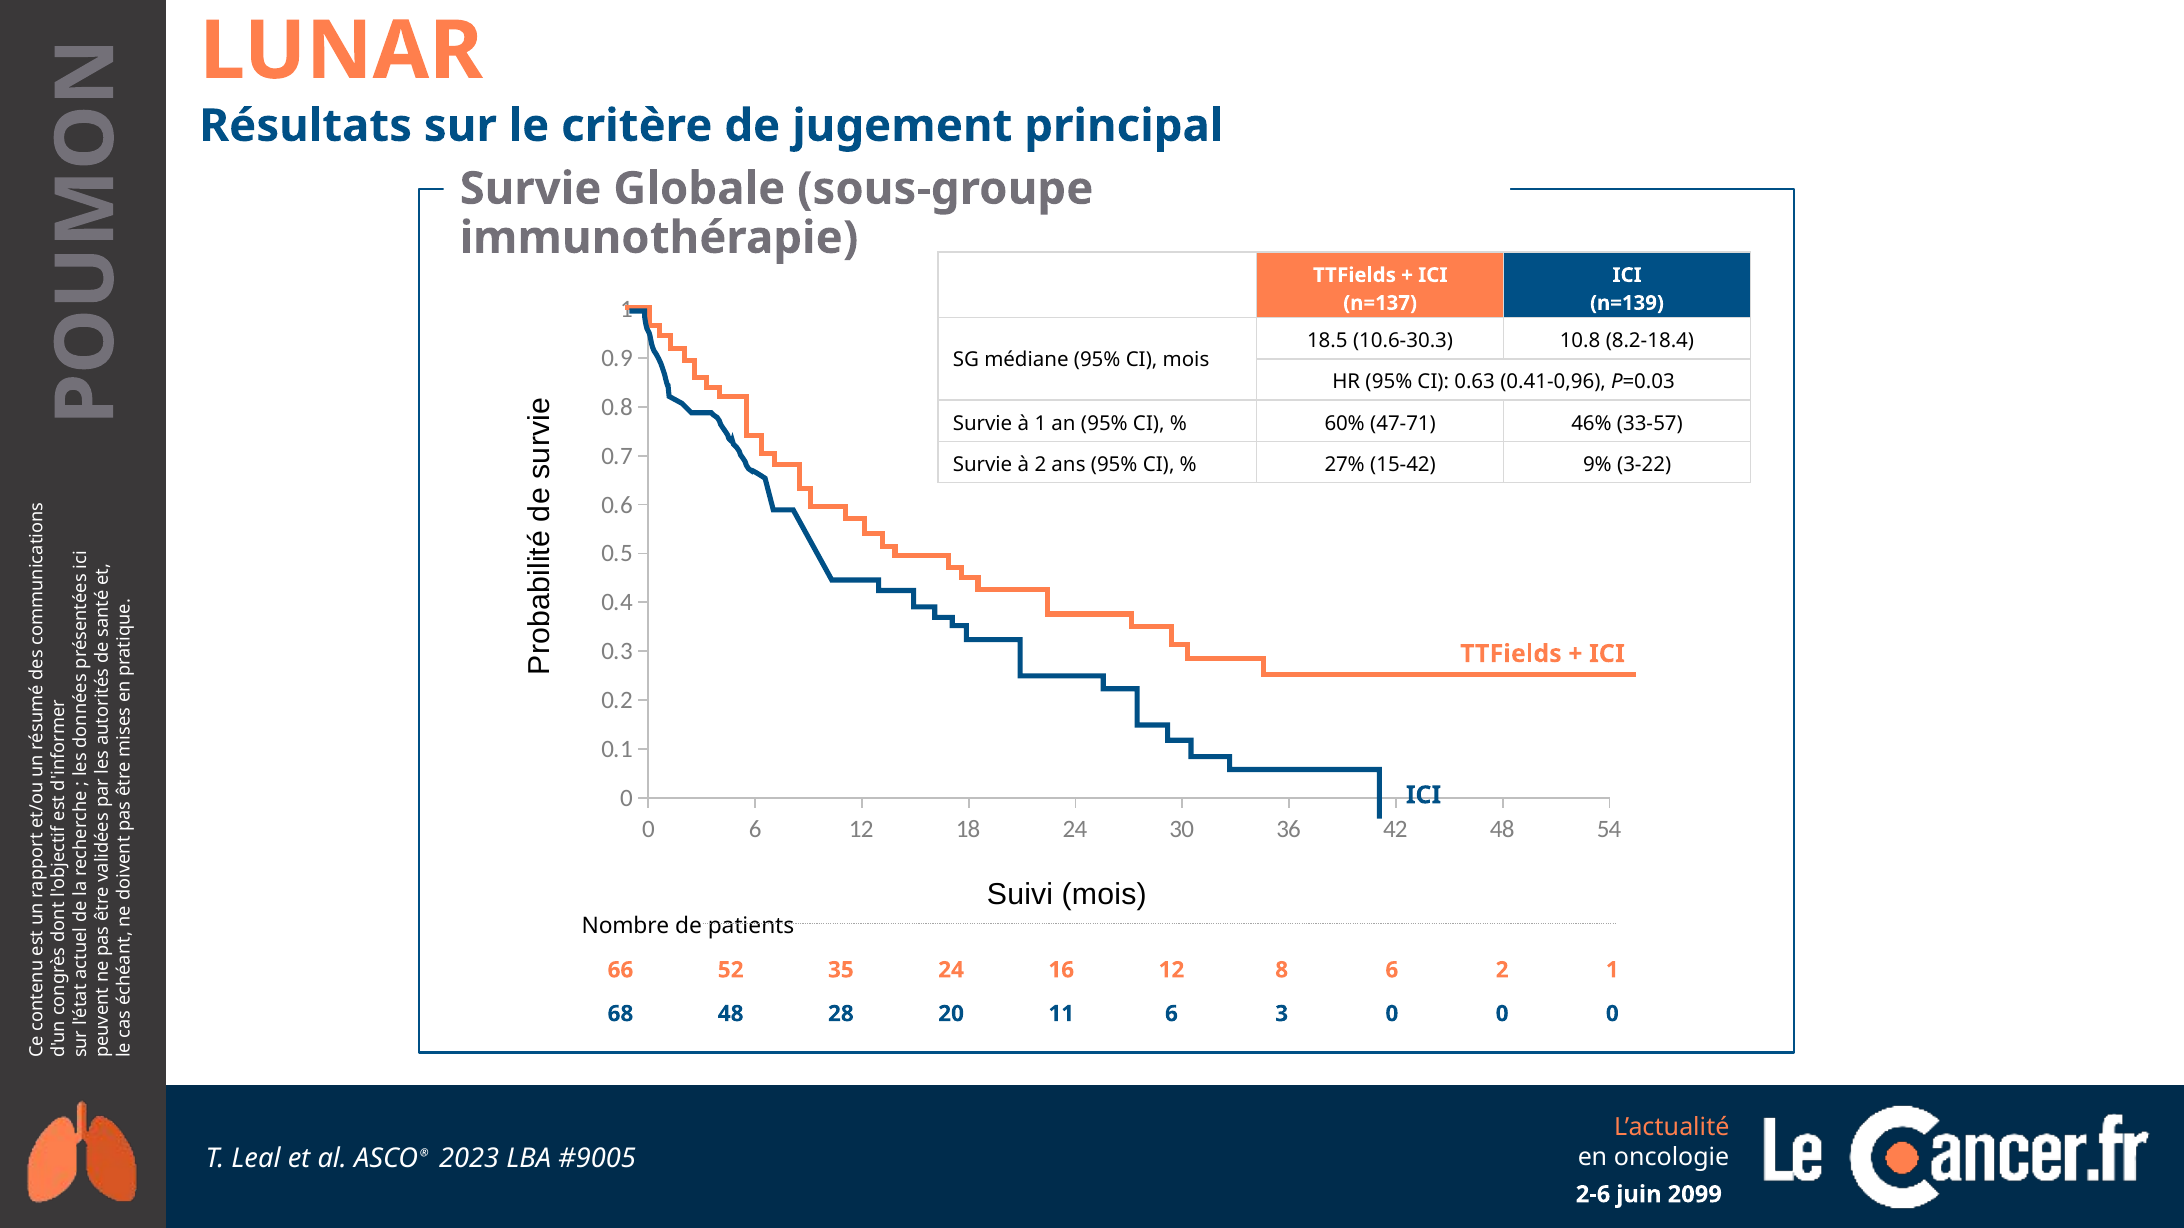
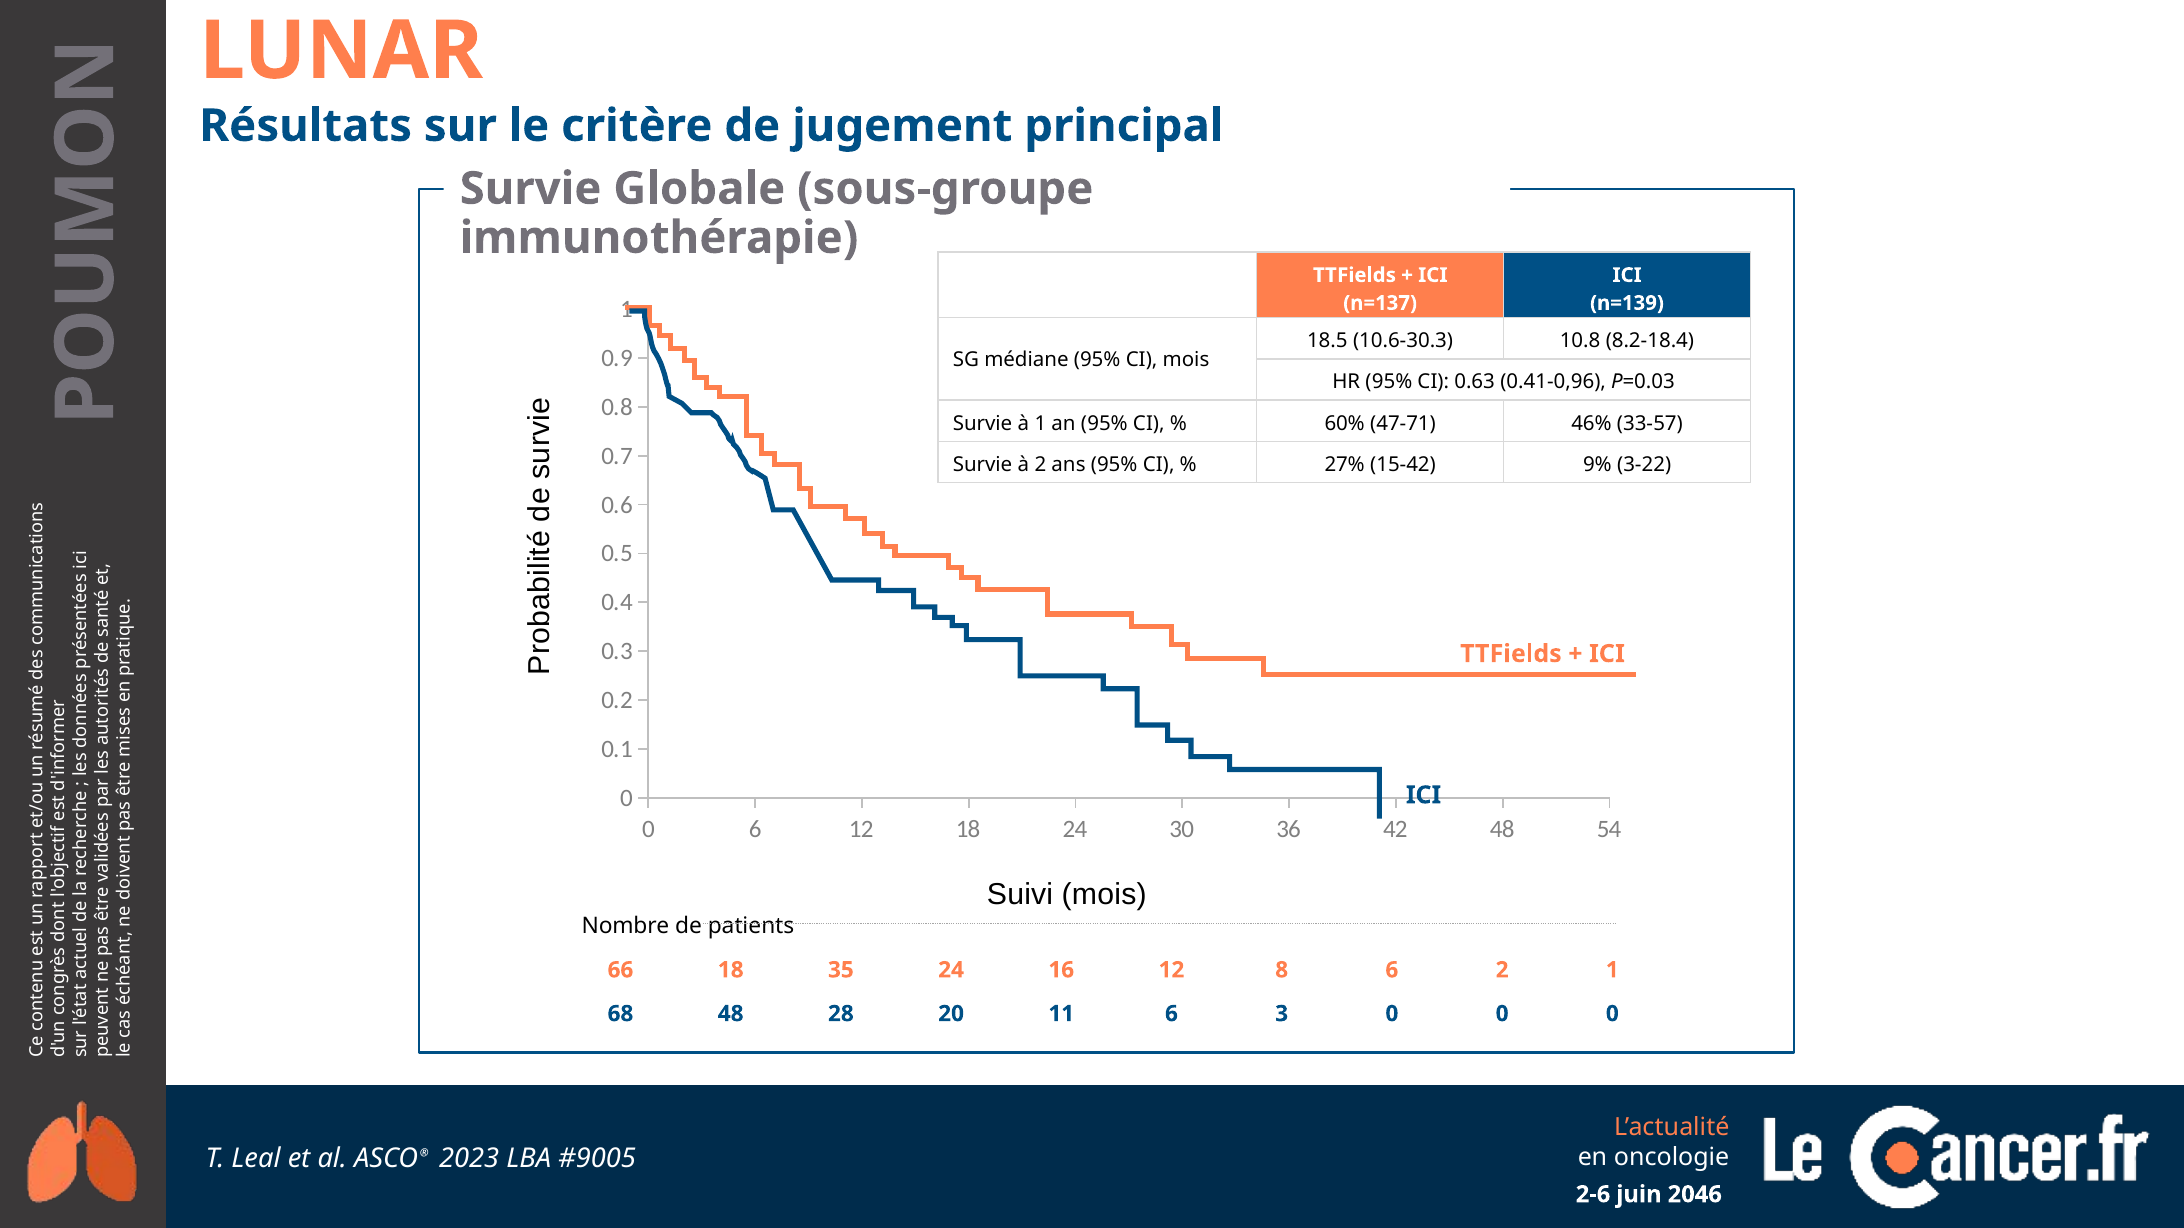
66 52: 52 -> 18 (731, 970)
2099: 2099 -> 2046 (1695, 1195)
